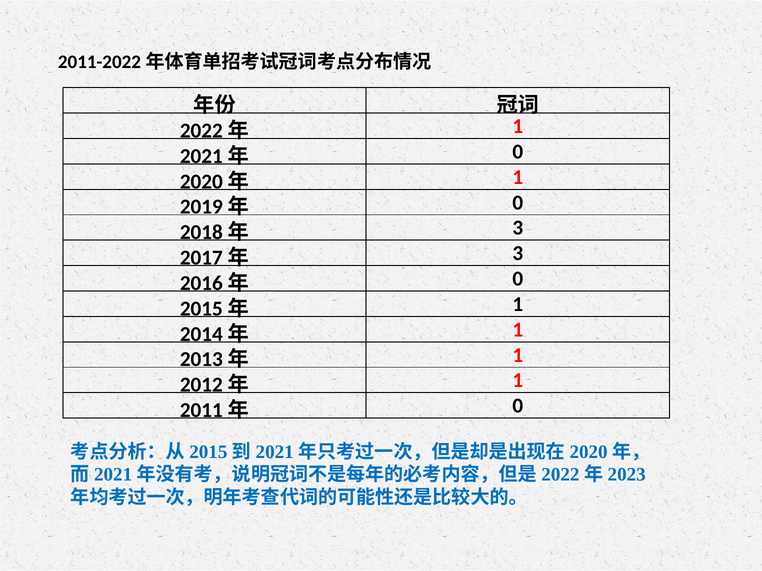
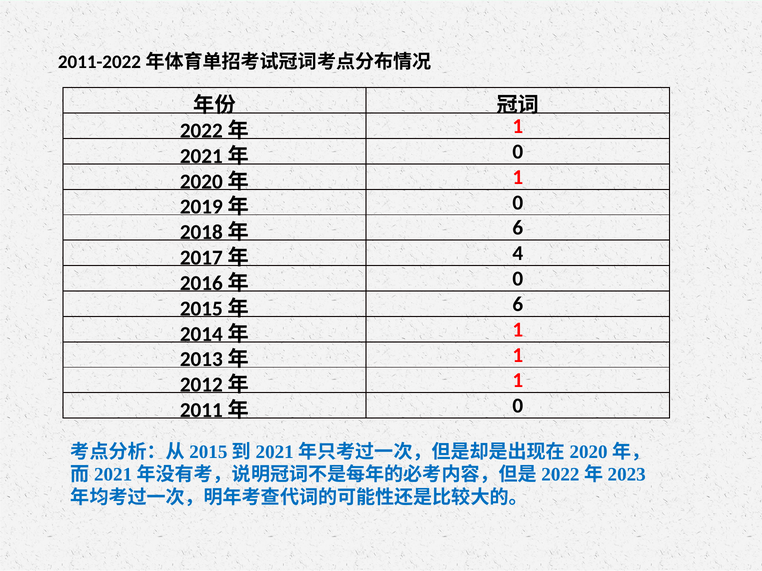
3: 3 -> 6 (518, 228)
3: 3 -> 4 (518, 254)
1: 1 -> 6 (518, 304)
